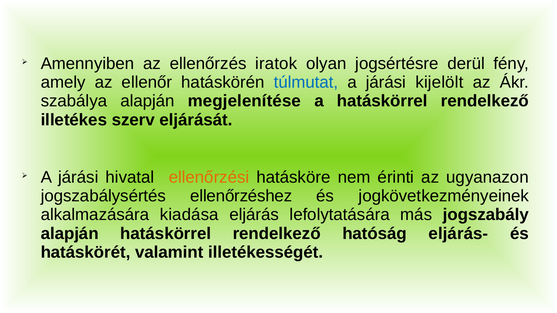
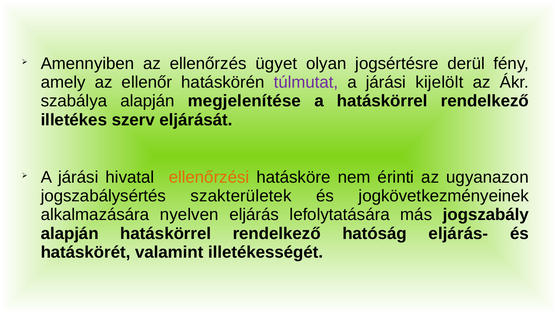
iratok: iratok -> ügyet (276, 64)
túlmutat colour: blue -> purple (306, 82)
ellenőrzéshez: ellenőrzéshez -> szakterületek (241, 196)
kiadása: kiadása -> nyelven (189, 215)
